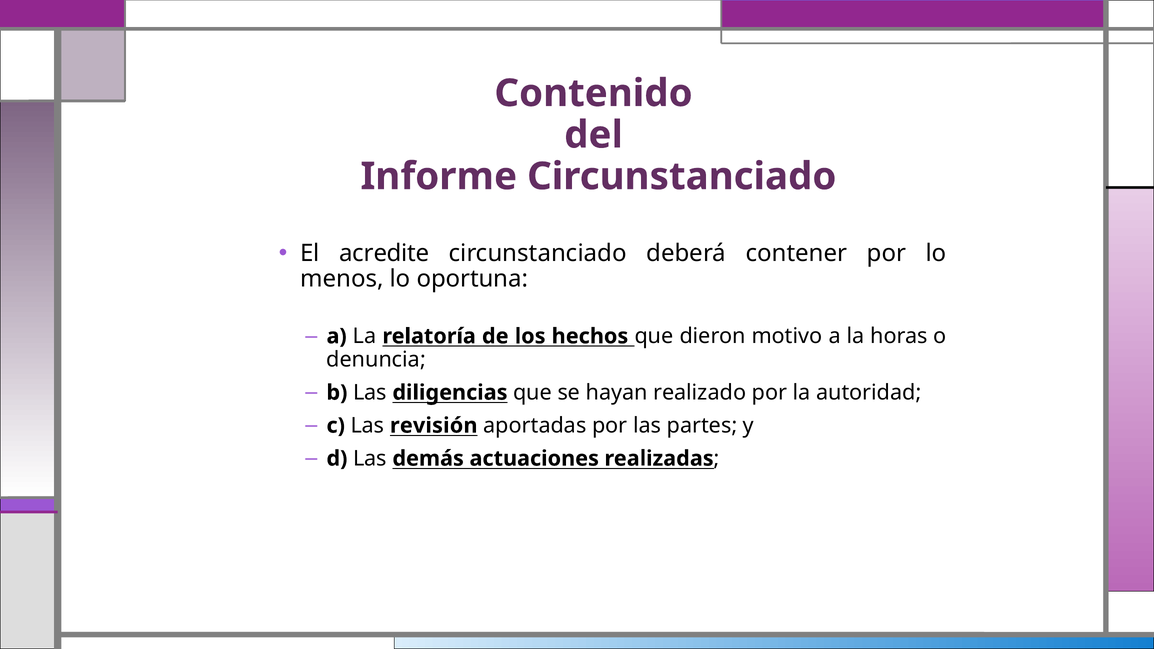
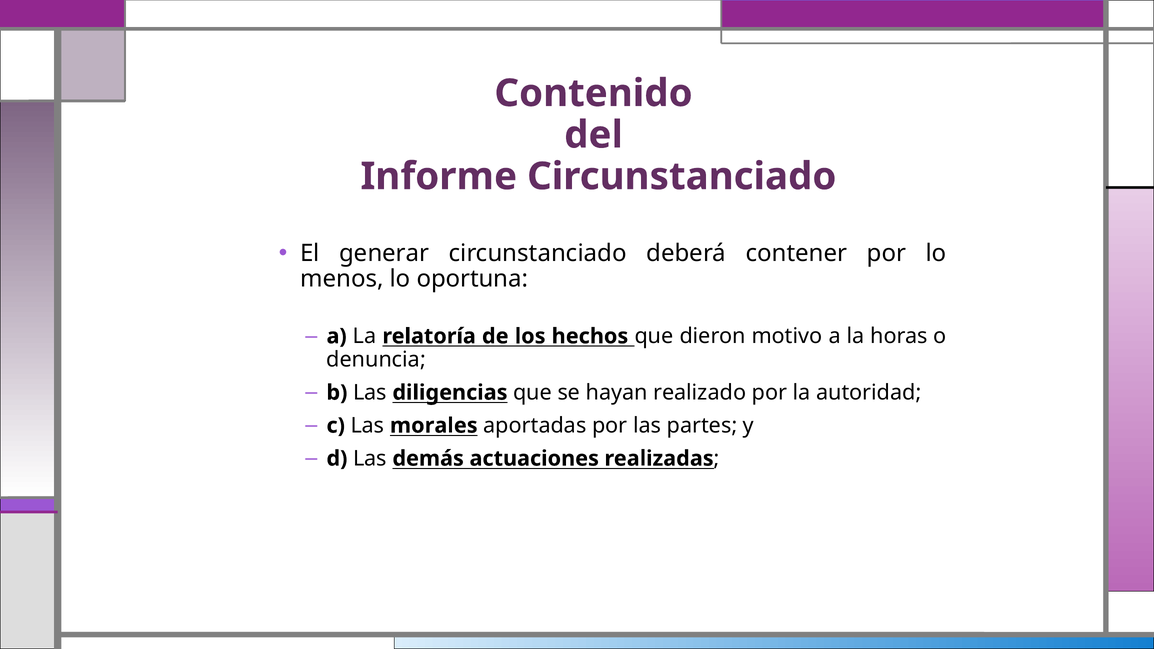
acredite: acredite -> generar (384, 253)
revisión: revisión -> morales (434, 426)
